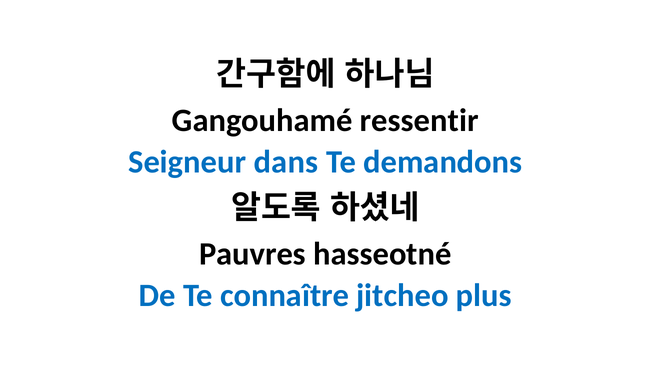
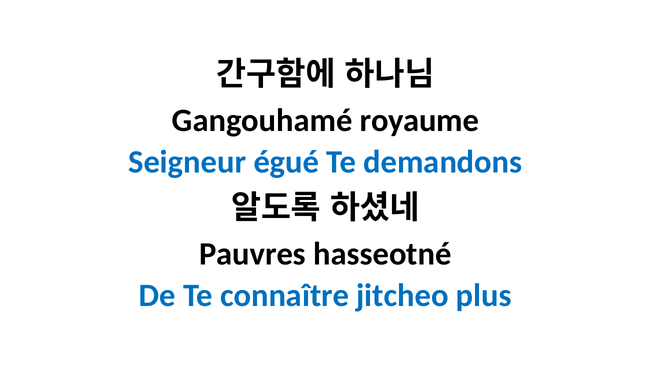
ressentir: ressentir -> royaume (419, 120)
dans: dans -> égué (286, 162)
